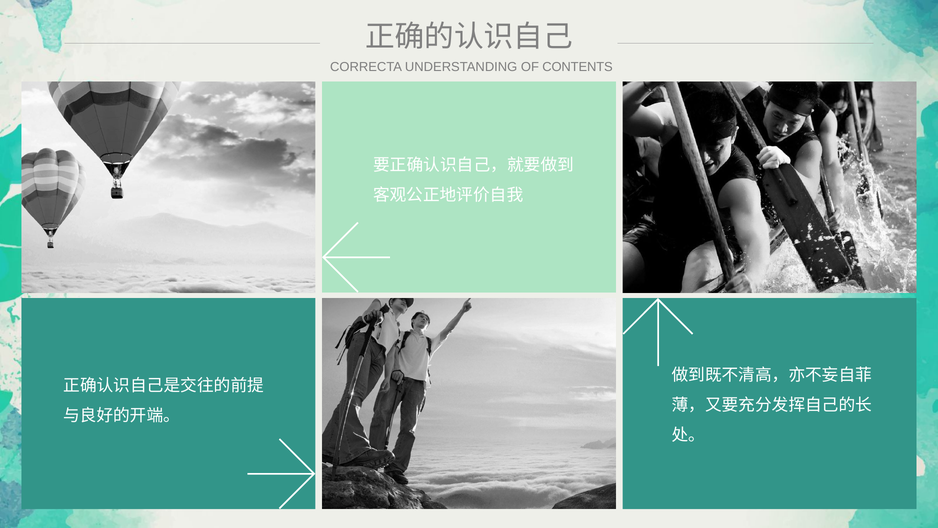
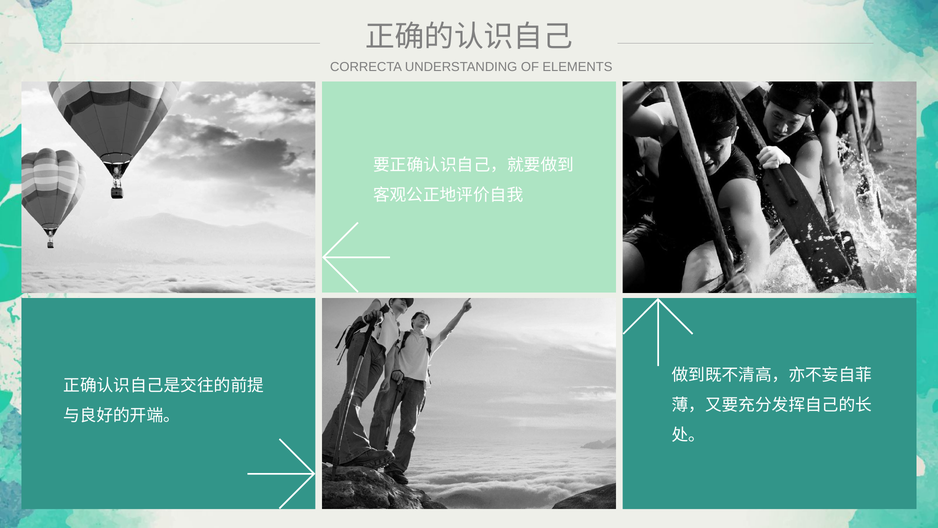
CONTENTS: CONTENTS -> ELEMENTS (577, 67)
